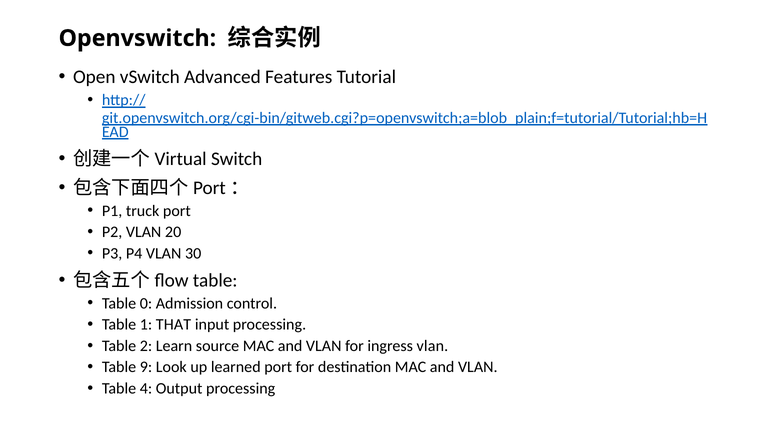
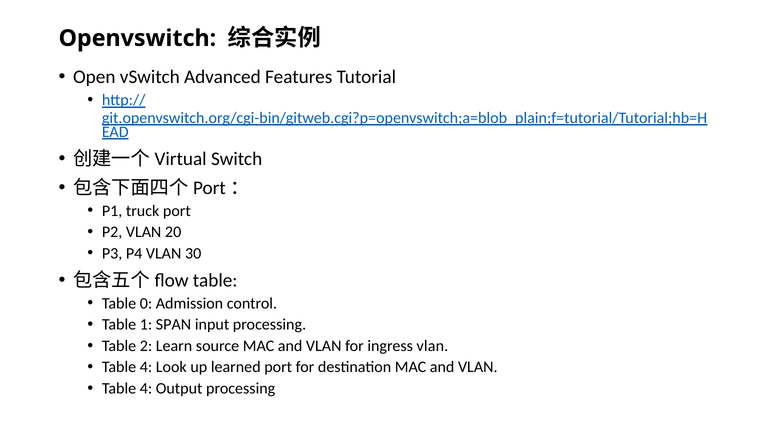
THAT: THAT -> SPAN (174, 325)
9: 9 -> 4 (146, 368)
